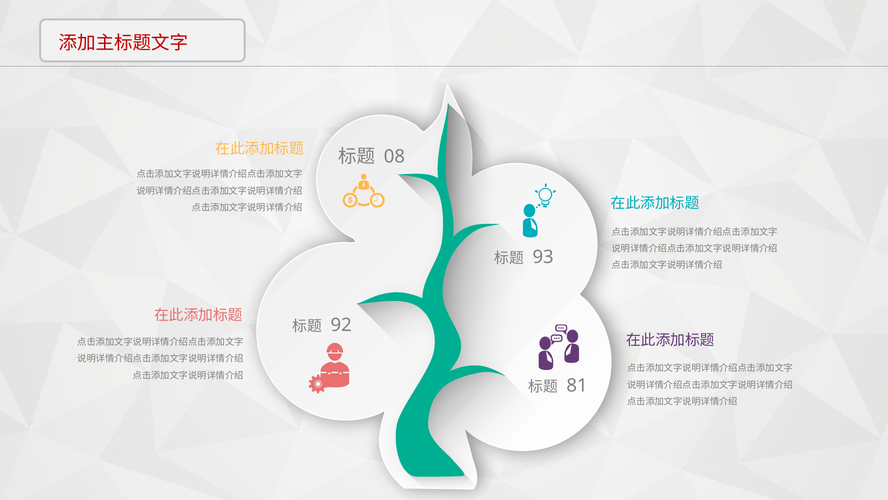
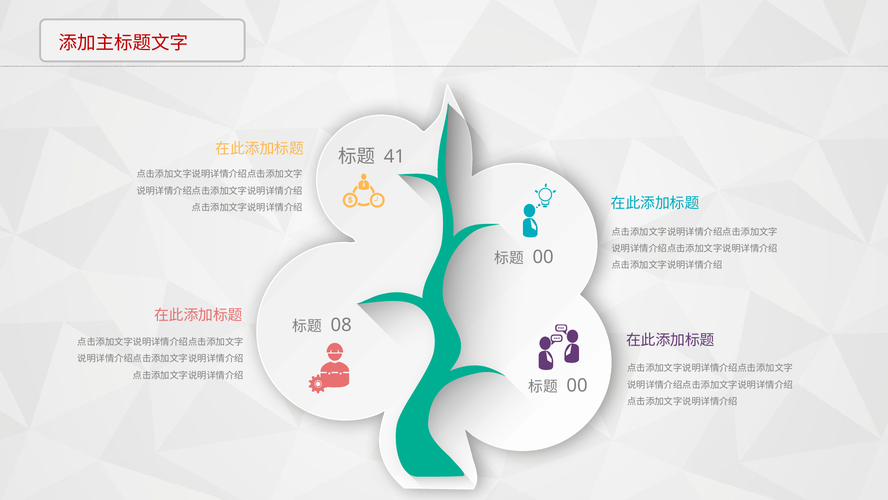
08: 08 -> 41 (394, 157)
93: 93 -> 00 (543, 257)
92: 92 -> 08 (341, 325)
81: 81 -> 00 (577, 385)
